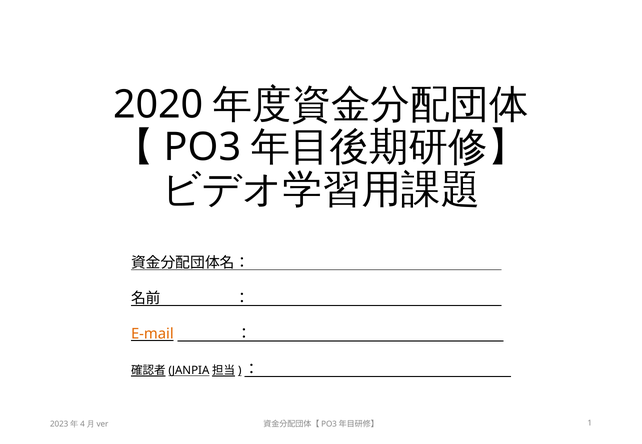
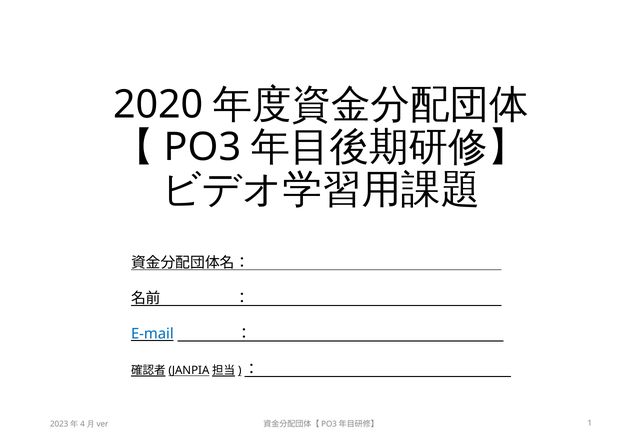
E-mail colour: orange -> blue (152, 334)
